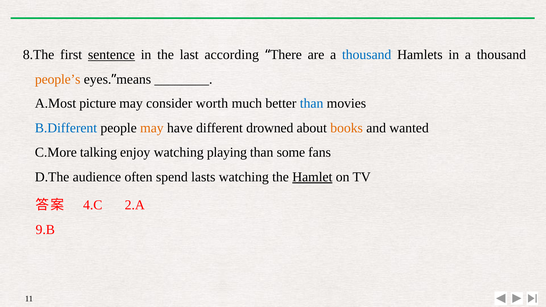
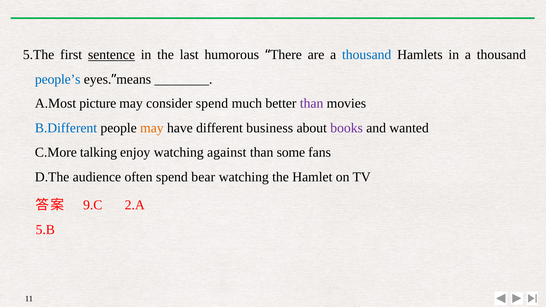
8.The: 8.The -> 5.The (39, 55)
according: according -> humorous (232, 55)
people’s colour: orange -> blue (58, 79)
consider worth: worth -> spend (212, 103)
than colour: blue -> purple (312, 103)
drowned: drowned -> business (270, 128)
books colour: orange -> purple (347, 128)
playing: playing -> against (227, 153)
lasts: lasts -> bear (203, 177)
Hamlet underline: present -> none (312, 177)
4.C: 4.C -> 9.C (93, 205)
9.B: 9.B -> 5.B (45, 230)
